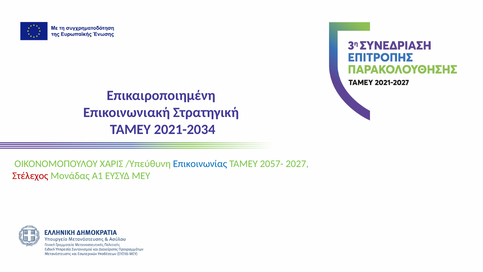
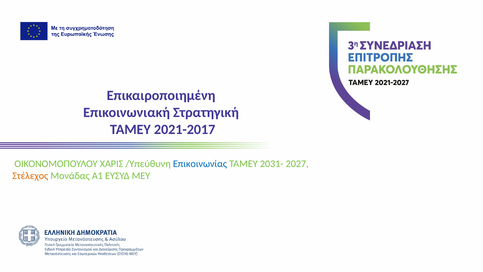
2021-2034: 2021-2034 -> 2021-2017 (185, 129)
2057-: 2057- -> 2031- (272, 164)
Στέλεχος colour: red -> orange (30, 176)
